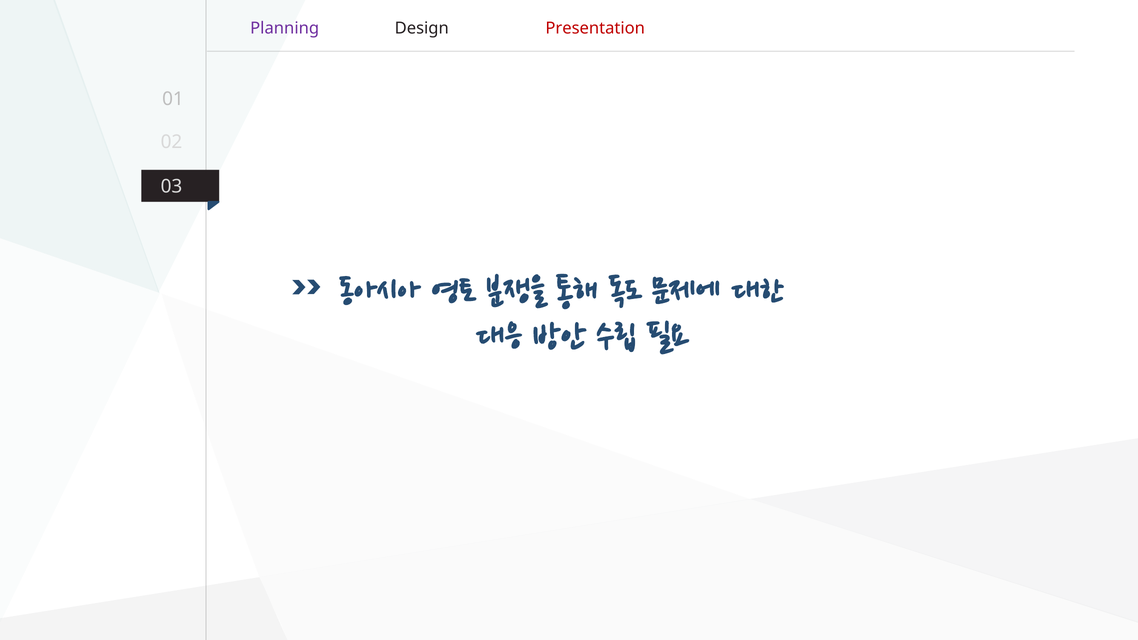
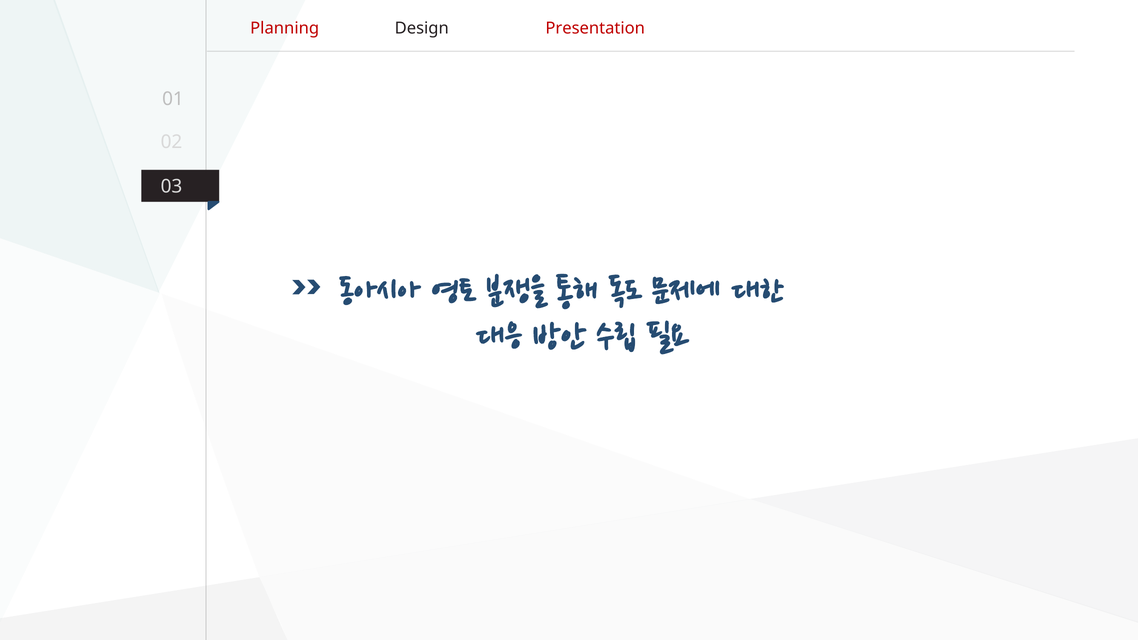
Planning colour: purple -> red (285, 28)
